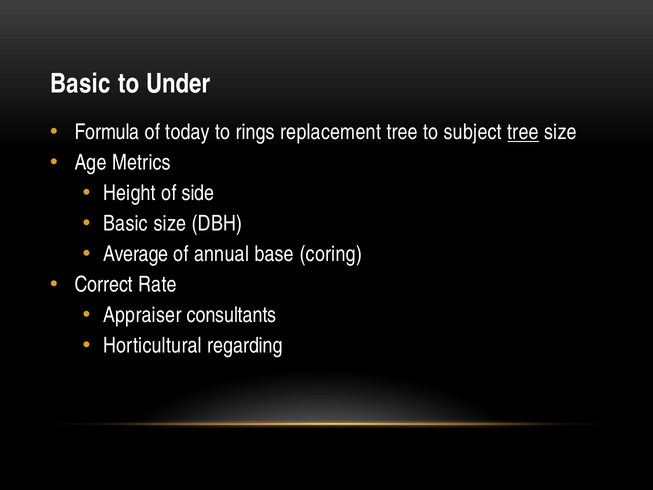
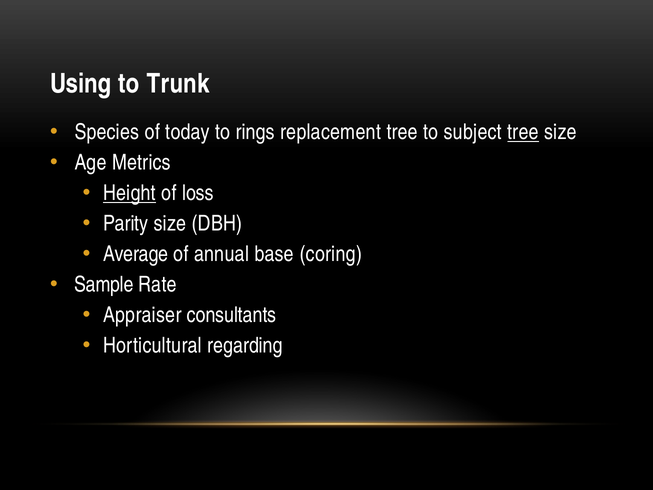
Basic: Basic -> Using (81, 84)
Under: Under -> Trunk (178, 84)
Formula: Formula -> Species (107, 132)
Height underline: none -> present (129, 193)
side: side -> loss (198, 193)
Basic: Basic -> Parity (126, 224)
Correct: Correct -> Sample (104, 284)
